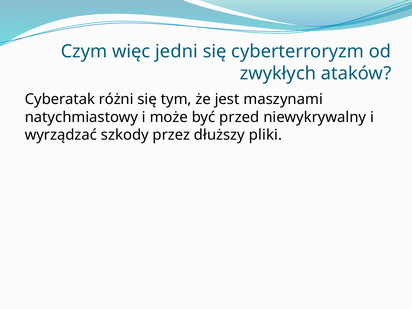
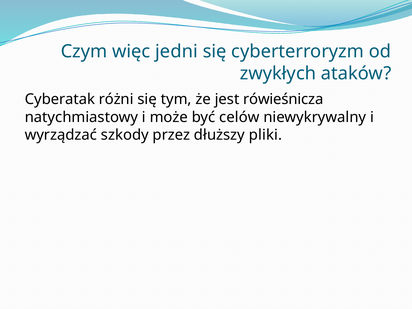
maszynami: maszynami -> rówieśnicza (283, 99)
przed: przed -> celów (239, 117)
